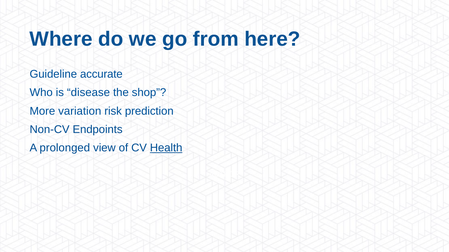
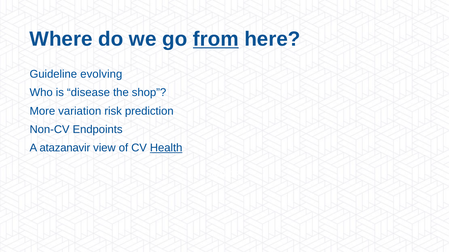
from underline: none -> present (216, 39)
accurate: accurate -> evolving (101, 74)
prolonged: prolonged -> atazanavir (65, 148)
